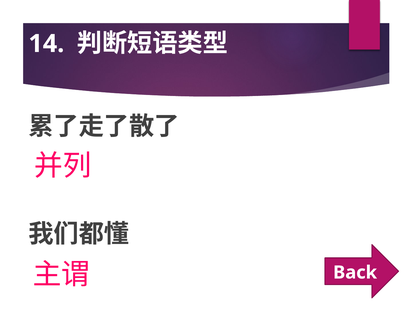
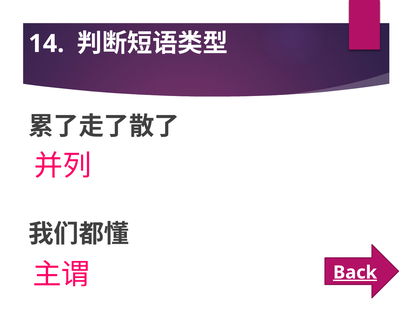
Back underline: none -> present (355, 272)
